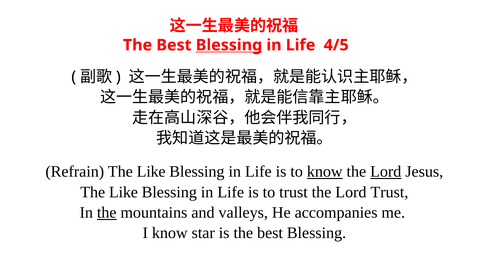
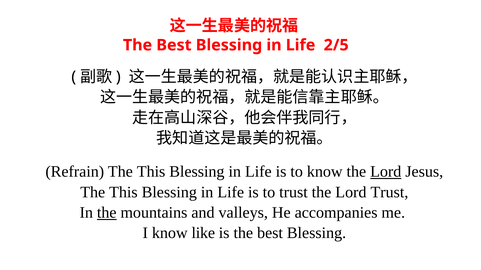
Blessing underline: present -> none (229, 45)
4/5: 4/5 -> 2/5 (336, 45)
Refrain The Like: Like -> This (151, 172)
know underline: present -> none (325, 172)
Like: Like -> This (123, 192)
star: star -> like (203, 234)
